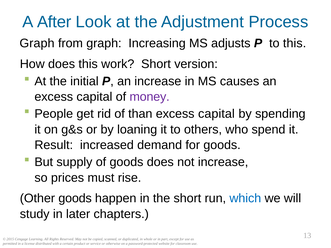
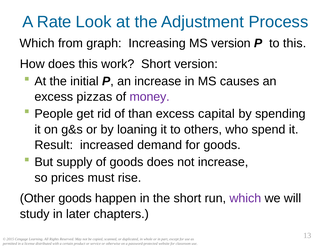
After: After -> Rate (54, 22)
Graph: Graph -> Which (37, 43)
MS adjusts: adjusts -> version (231, 43)
capital: capital -> pizzas (94, 97)
which colour: blue -> purple (245, 199)
